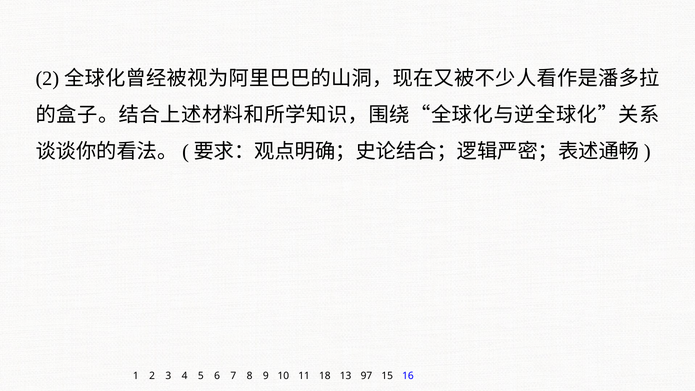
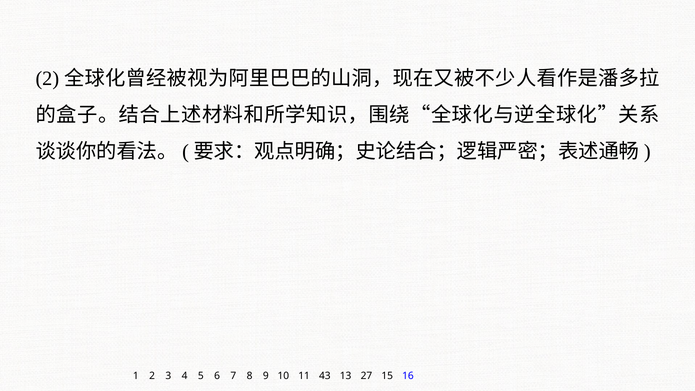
18: 18 -> 43 (325, 376)
97: 97 -> 27 (366, 376)
